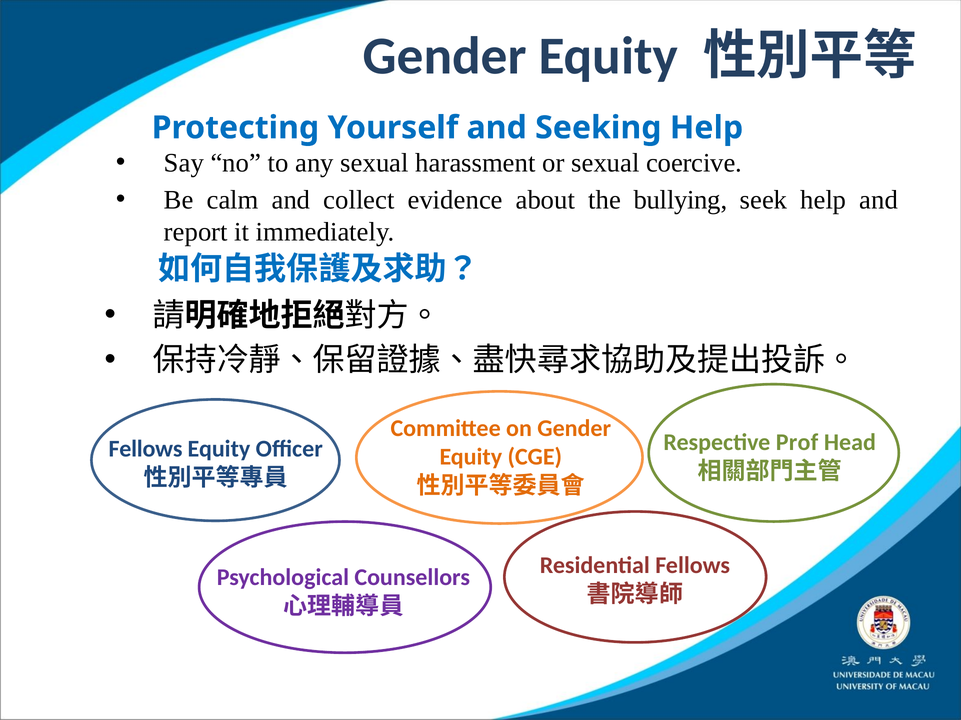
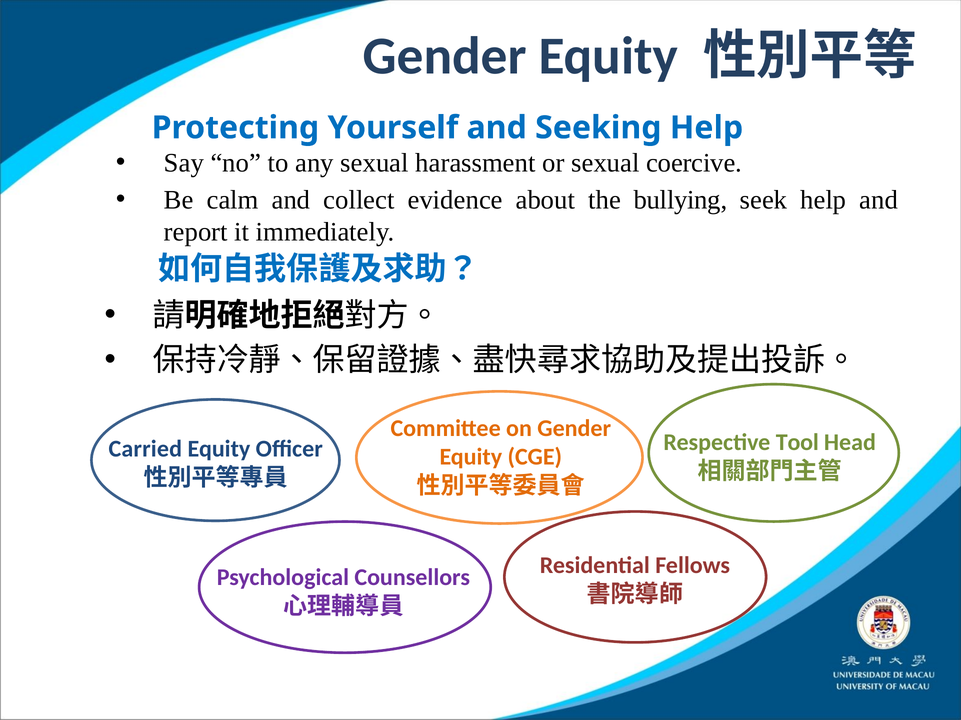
Prof: Prof -> Tool (797, 443)
Fellows: Fellows -> Carried (145, 449)
